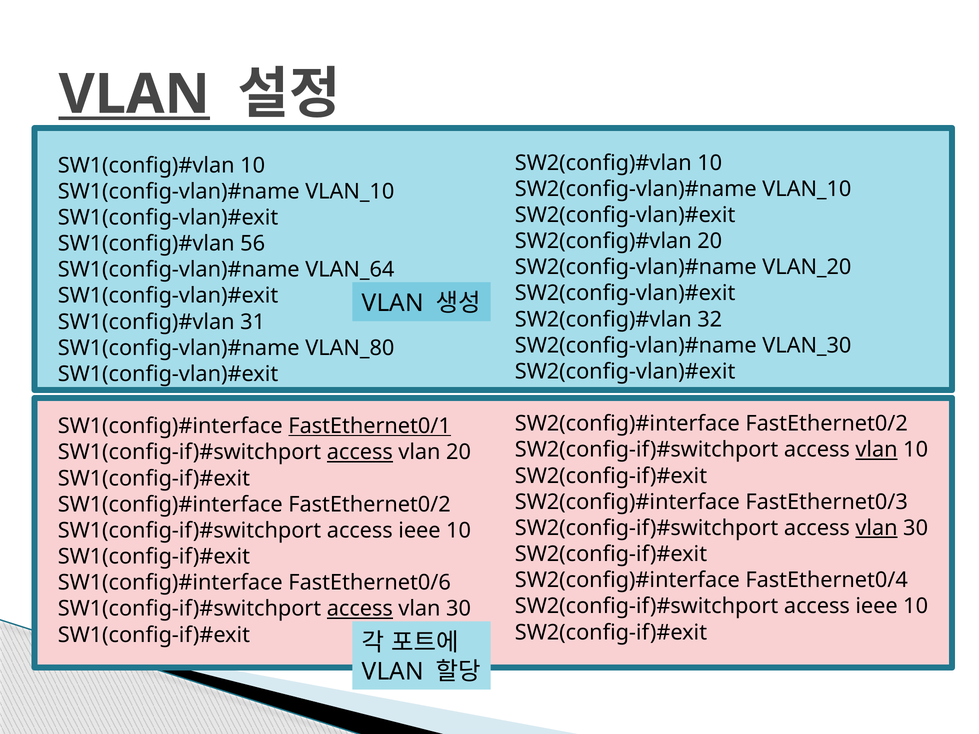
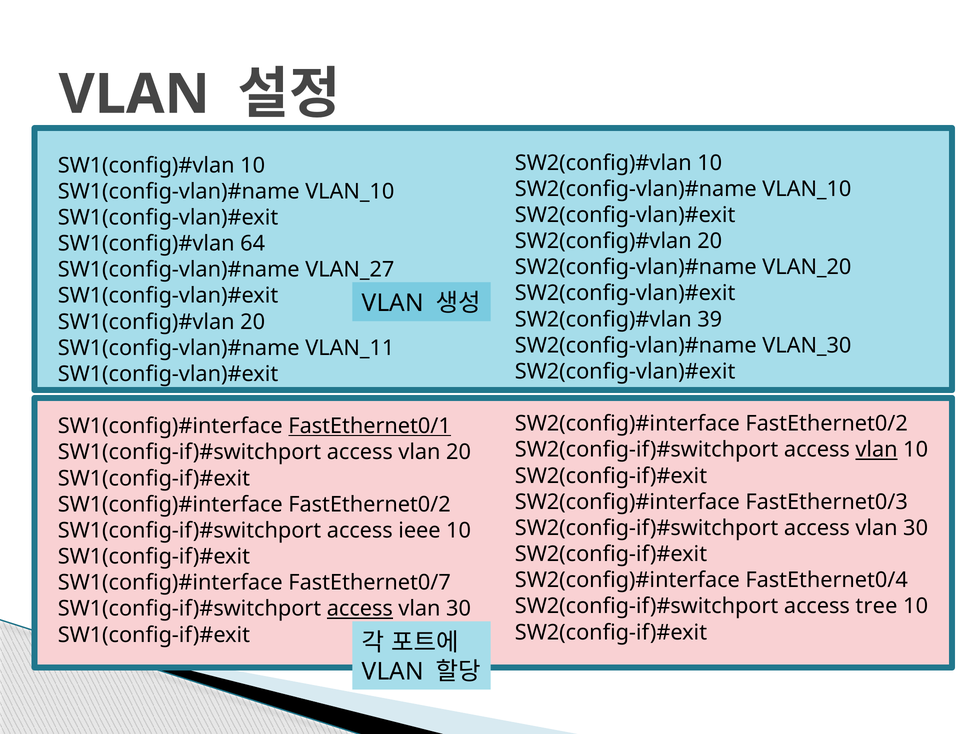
VLAN underline: present -> none (134, 94)
56: 56 -> 64 (253, 244)
VLAN_64: VLAN_64 -> VLAN_27 (350, 270)
32: 32 -> 39 (710, 319)
31: 31 -> 20 (253, 322)
VLAN_80: VLAN_80 -> VLAN_11 (350, 348)
access underline: present -> none (360, 452)
vlan underline: present -> none (877, 528)
FastEthernet0/6: FastEthernet0/6 -> FastEthernet0/7 (370, 583)
ieee: ieee -> tree (876, 607)
